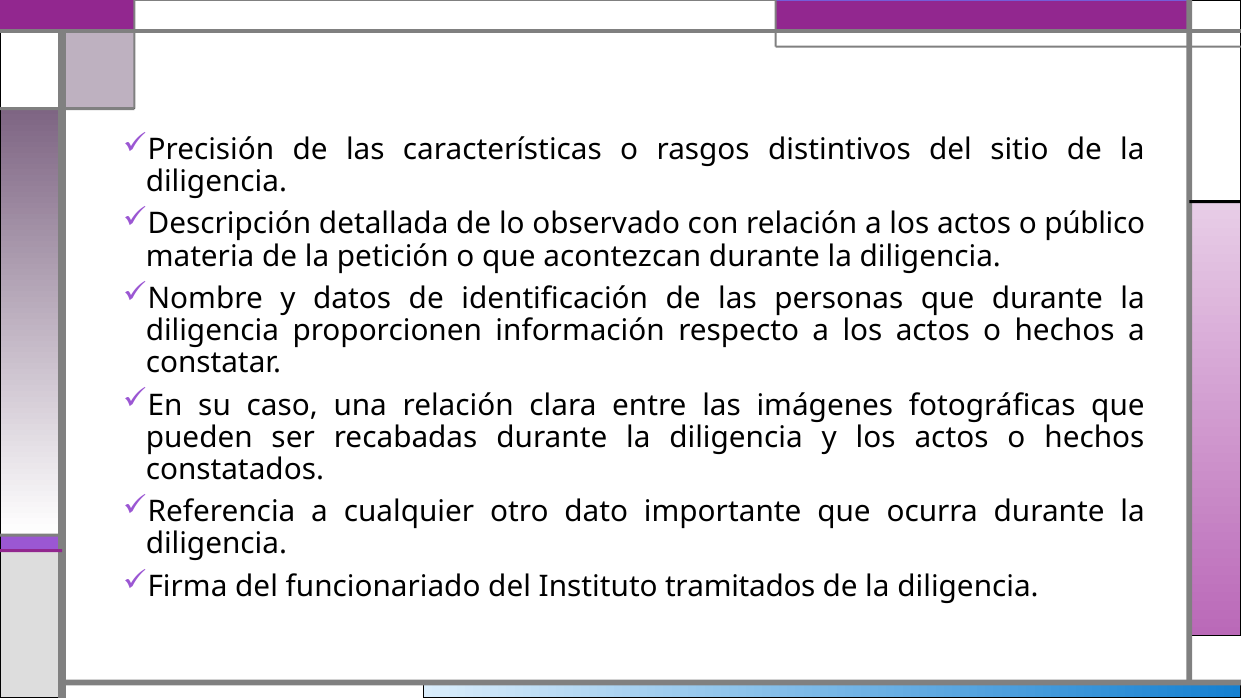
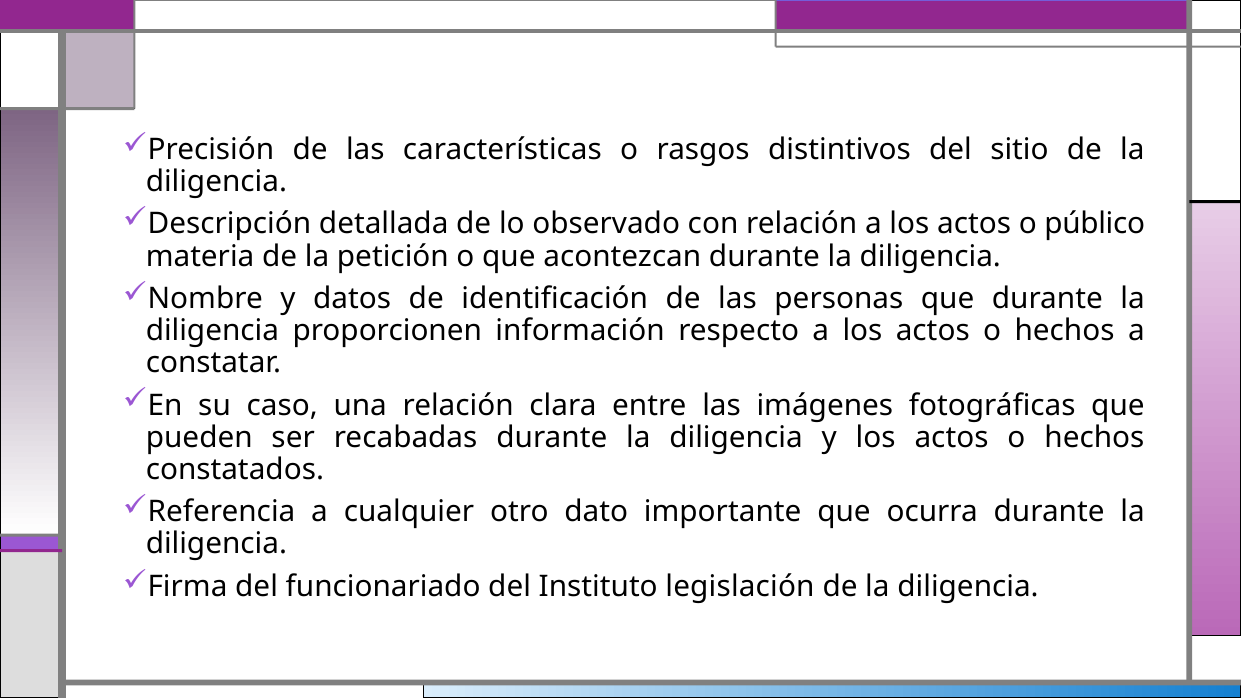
tramitados: tramitados -> legislación (740, 587)
